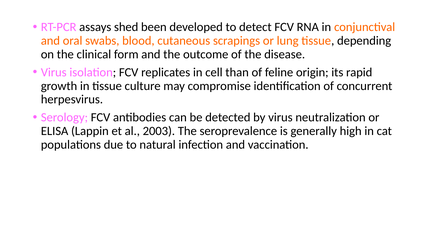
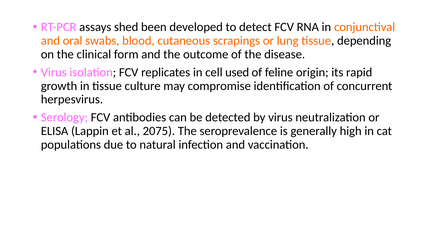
than: than -> used (237, 72)
2003: 2003 -> 2075 (159, 131)
